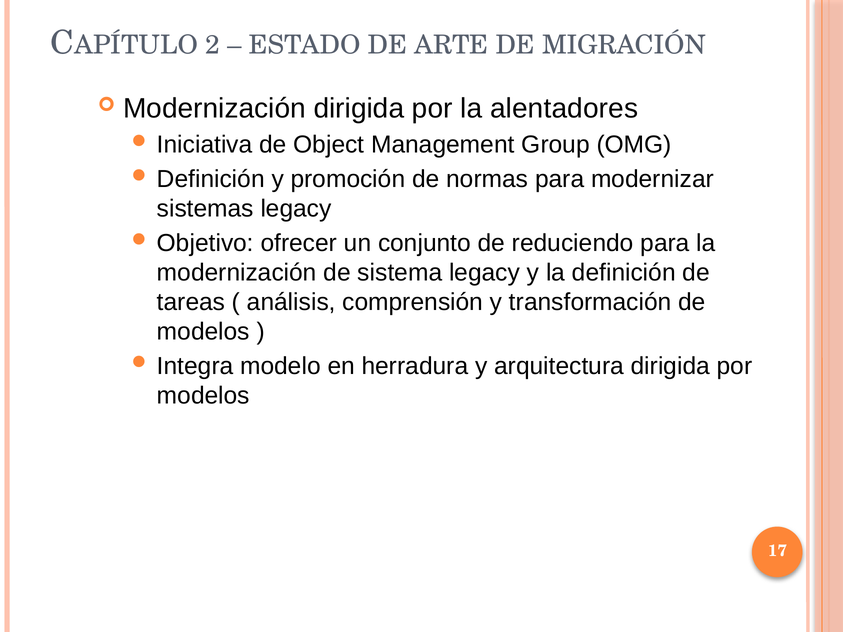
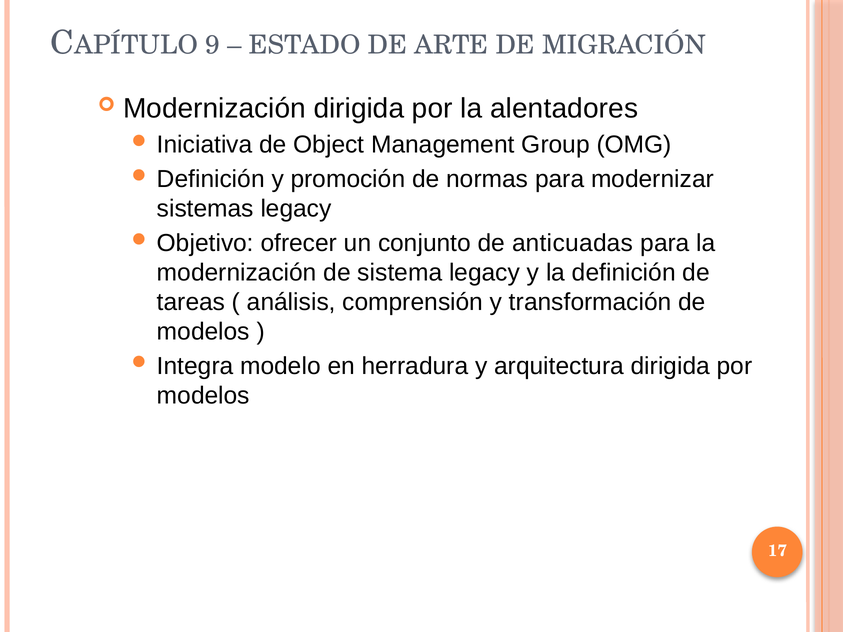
2: 2 -> 9 (213, 45)
reduciendo: reduciendo -> anticuadas (573, 243)
